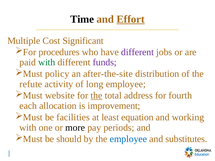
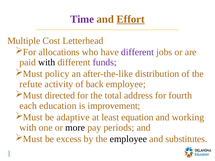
Time colour: black -> purple (82, 19)
Significant: Significant -> Letterhead (83, 41)
procedures: procedures -> allocations (59, 52)
with colour: green -> black (47, 62)
after-the-site: after-the-site -> after-the-like (108, 74)
long: long -> back (95, 84)
website: website -> directed (60, 96)
the underline: present -> none (96, 96)
allocation: allocation -> education (58, 106)
facilities: facilities -> adaptive (73, 117)
should: should -> excess (69, 139)
employee colour: blue -> black (128, 139)
